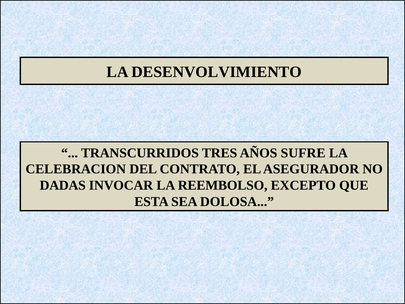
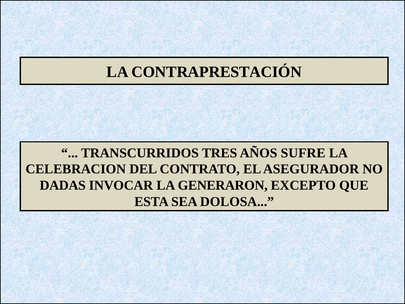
DESENVOLVIMIENTO: DESENVOLVIMIENTO -> CONTRAPRESTACIÓN (217, 72)
REEMBOLSO: REEMBOLSO -> GENERARON (223, 185)
